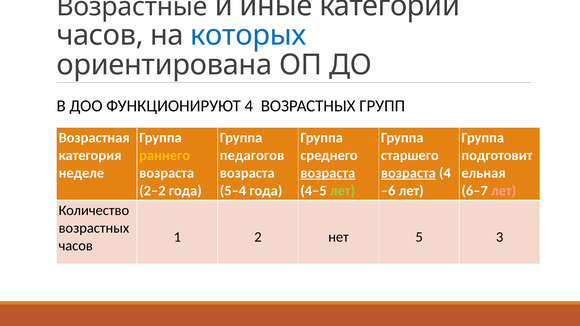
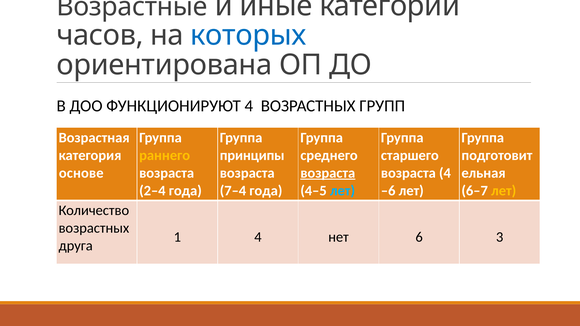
педагогов: педагогов -> принципы (252, 155)
неделе: неделе -> основе (81, 173)
возраста underline: present -> none (408, 173)
2–2: 2–2 -> 2–4 (152, 191)
5–4: 5–4 -> 7–4 (233, 191)
лет colour: light green -> light blue (343, 191)
лет colour: pink -> yellow (504, 191)
1 2: 2 -> 4 (258, 237)
5: 5 -> 6 (419, 237)
часов: часов -> друга (76, 246)
